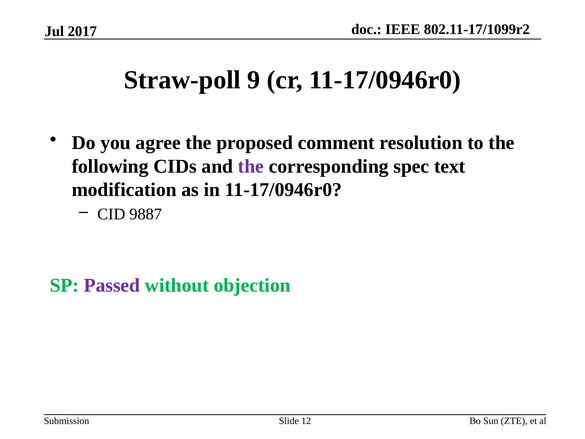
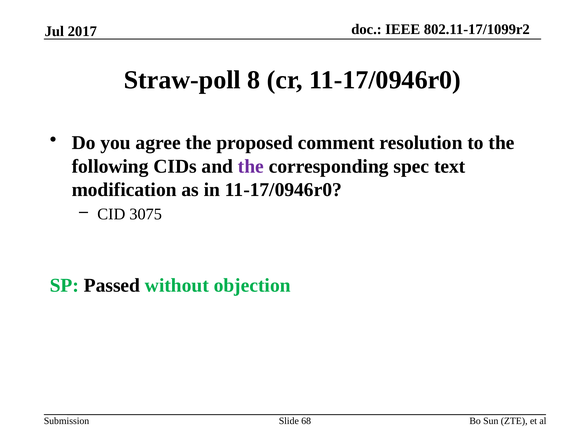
9: 9 -> 8 (254, 80)
9887: 9887 -> 3075 (146, 214)
Passed colour: purple -> black (112, 285)
12: 12 -> 68 (306, 421)
